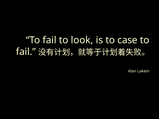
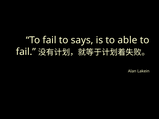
look: look -> says (82, 40)
case: case -> able (127, 40)
